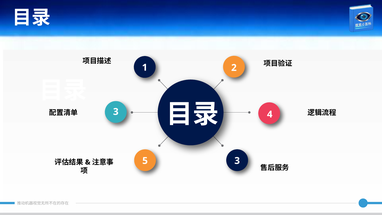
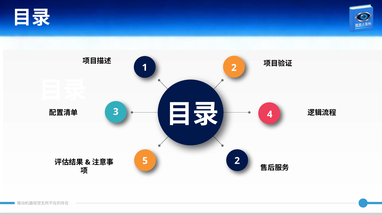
5 3: 3 -> 2 (237, 161)
